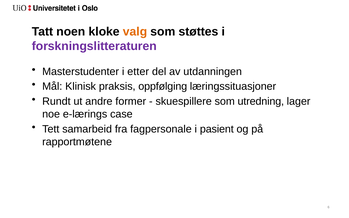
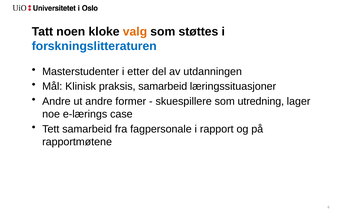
forskningslitteraturen colour: purple -> blue (94, 46)
praksis oppfølging: oppfølging -> samarbeid (163, 86)
Rundt: Rundt -> Andre (56, 101)
pasient: pasient -> rapport (217, 129)
